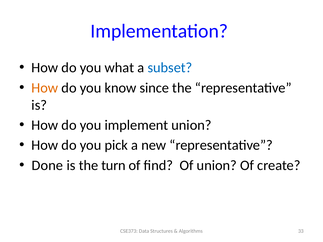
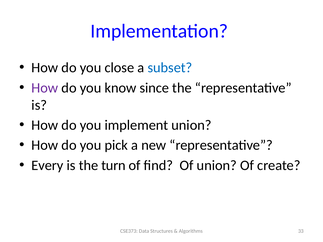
what: what -> close (119, 68)
How colour: orange -> purple (45, 88)
Done: Done -> Every (47, 165)
